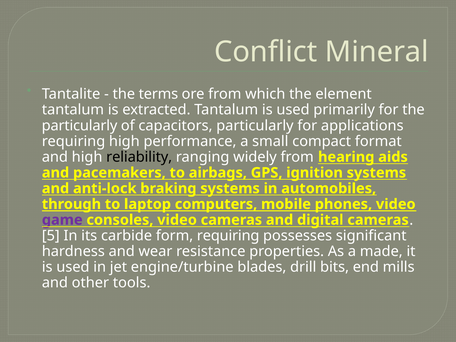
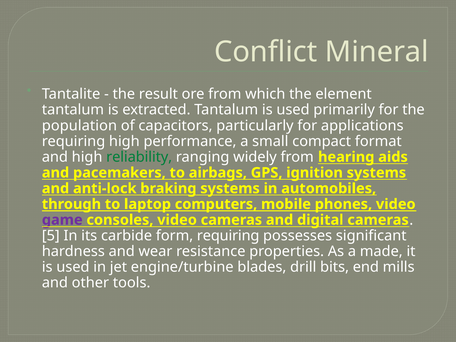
terms: terms -> result (158, 94)
particularly: particularly -> population (79, 126)
reliability colour: black -> green (139, 157)
